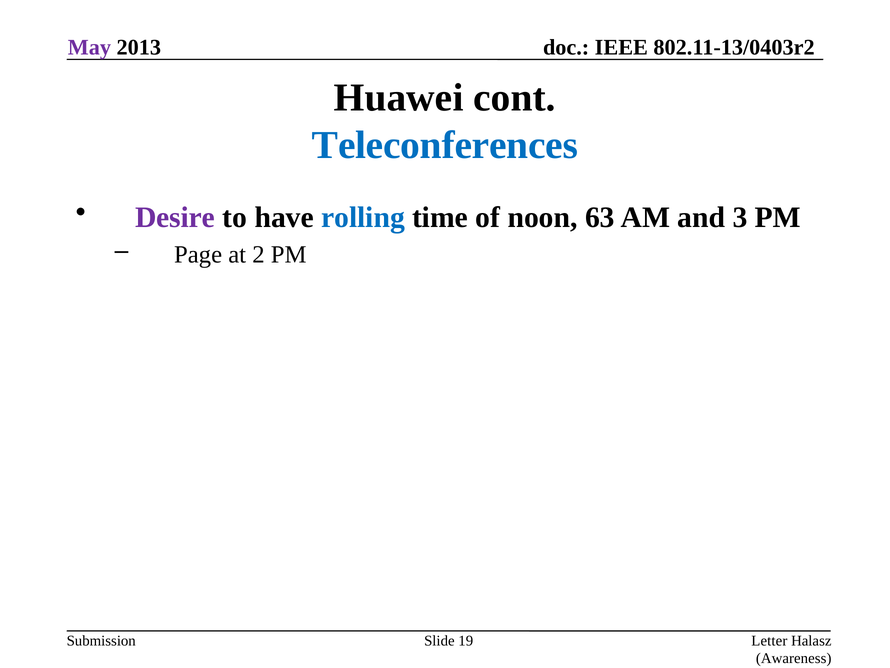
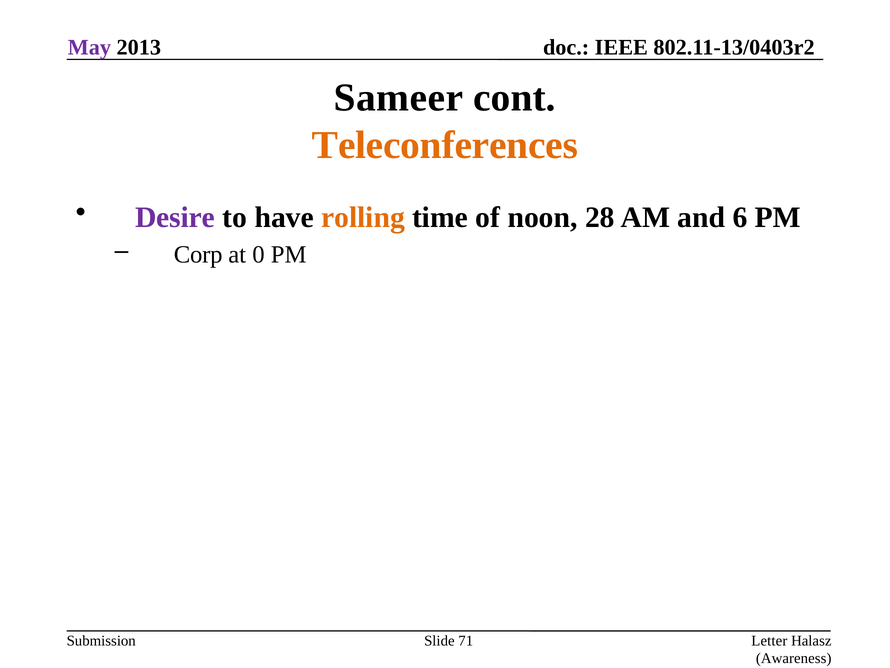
Huawei: Huawei -> Sameer (398, 98)
Teleconferences colour: blue -> orange (445, 145)
rolling colour: blue -> orange (363, 217)
63: 63 -> 28 (600, 217)
3: 3 -> 6 (740, 217)
Page: Page -> Corp (198, 254)
2: 2 -> 0 (258, 254)
19: 19 -> 71 (466, 640)
